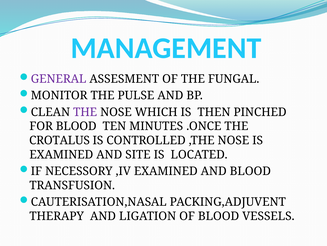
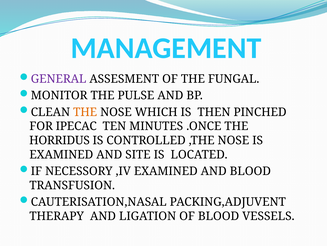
THE colour: purple -> orange (85, 112)
FOR BLOOD: BLOOD -> IPECAC (76, 126)
CROTALUS: CROTALUS -> HORRIDUS (60, 140)
